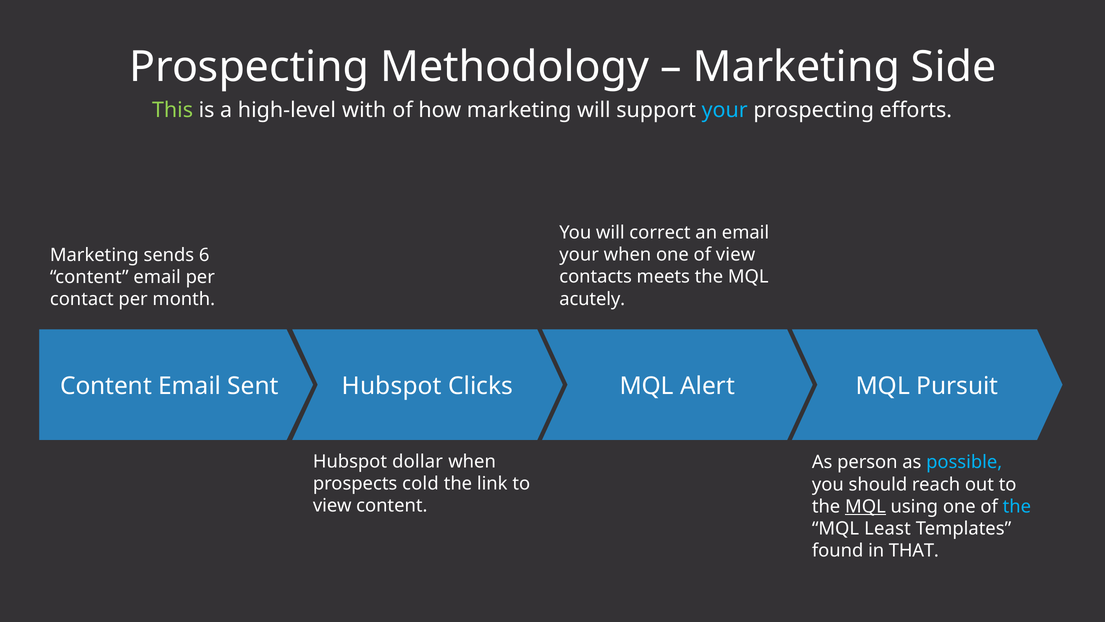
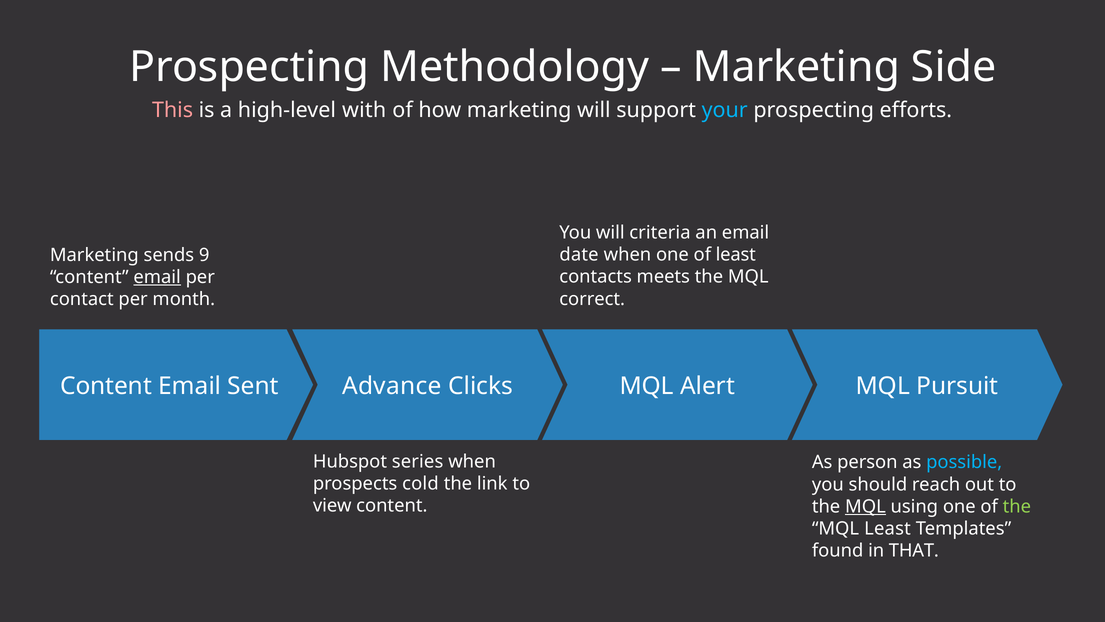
This colour: light green -> pink (173, 110)
correct: correct -> criteria (660, 233)
your: your -> date (579, 255)
of view: view -> least (736, 255)
6: 6 -> 9 (204, 255)
email underline: none -> present (157, 277)
acutely: acutely -> correct (592, 299)
Sent Hubspot: Hubspot -> Advance (392, 386)
dollar: dollar -> series (418, 461)
the colour: light blue -> light green (1017, 506)
